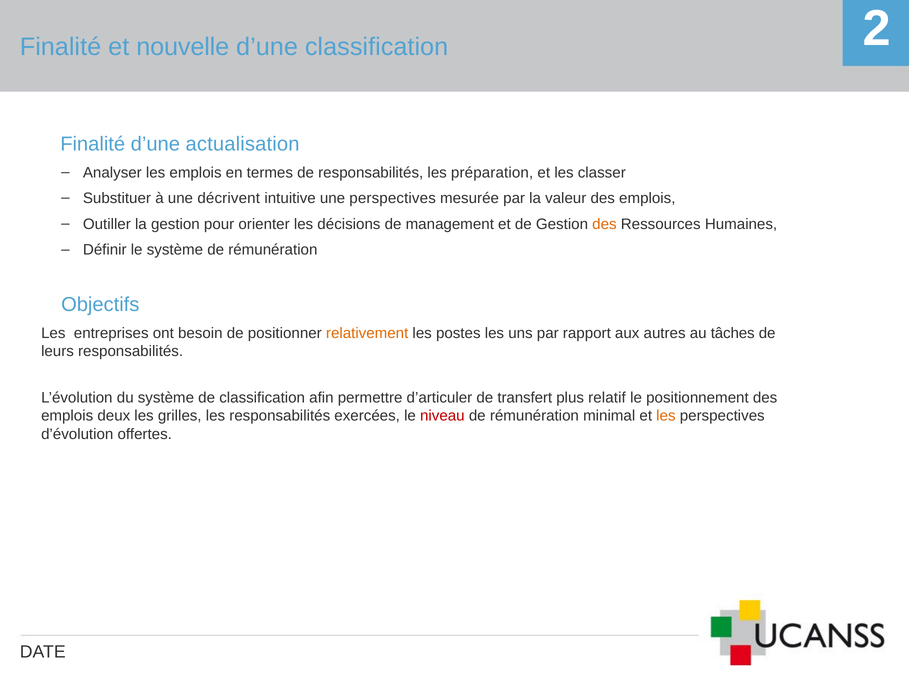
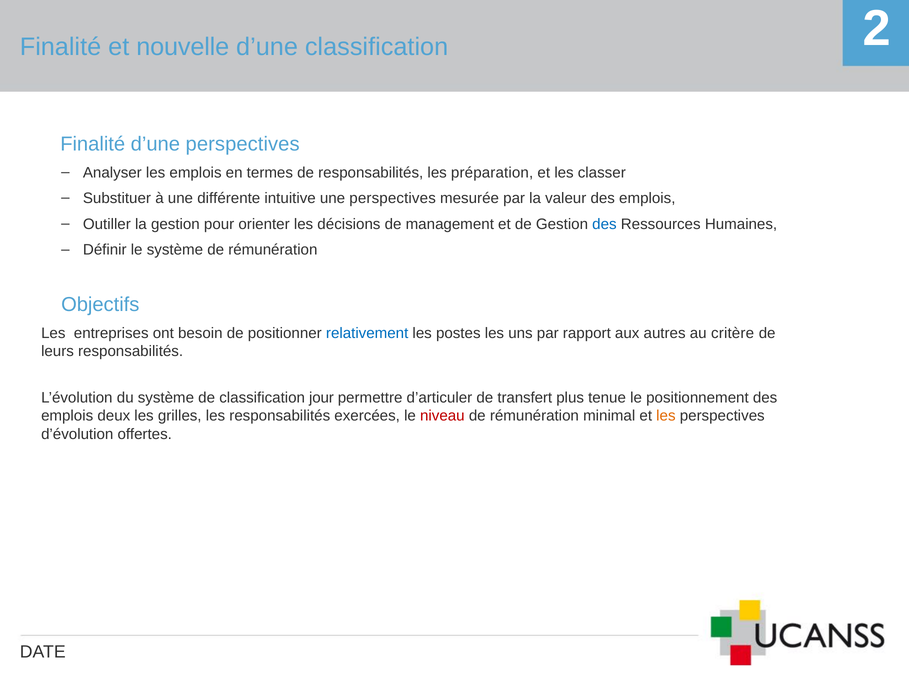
d’une actualisation: actualisation -> perspectives (243, 144)
décrivent: décrivent -> différente (229, 198)
des colour: orange -> blue (604, 224)
relativement colour: orange -> blue (367, 333)
tâches: tâches -> critère (733, 333)
afin: afin -> jour (321, 398)
relatif: relatif -> tenue (607, 398)
